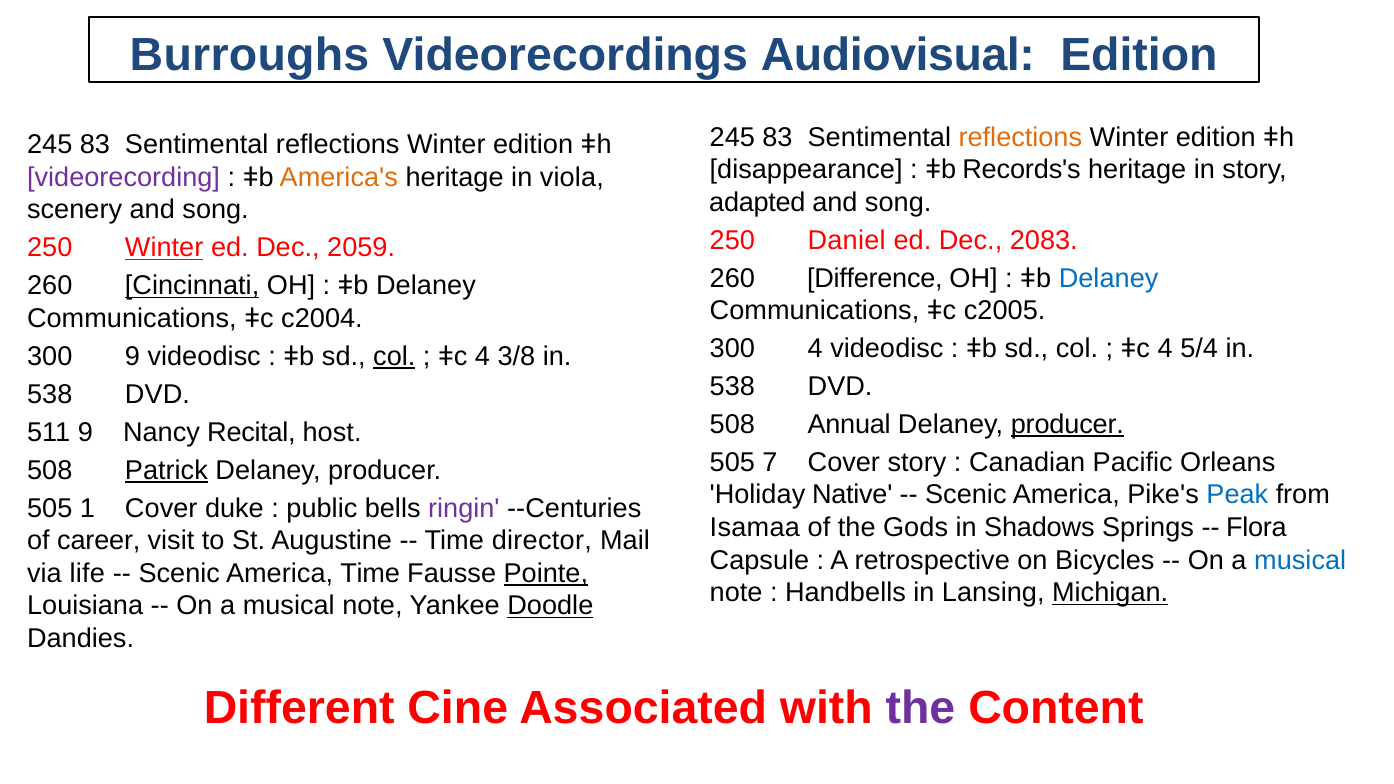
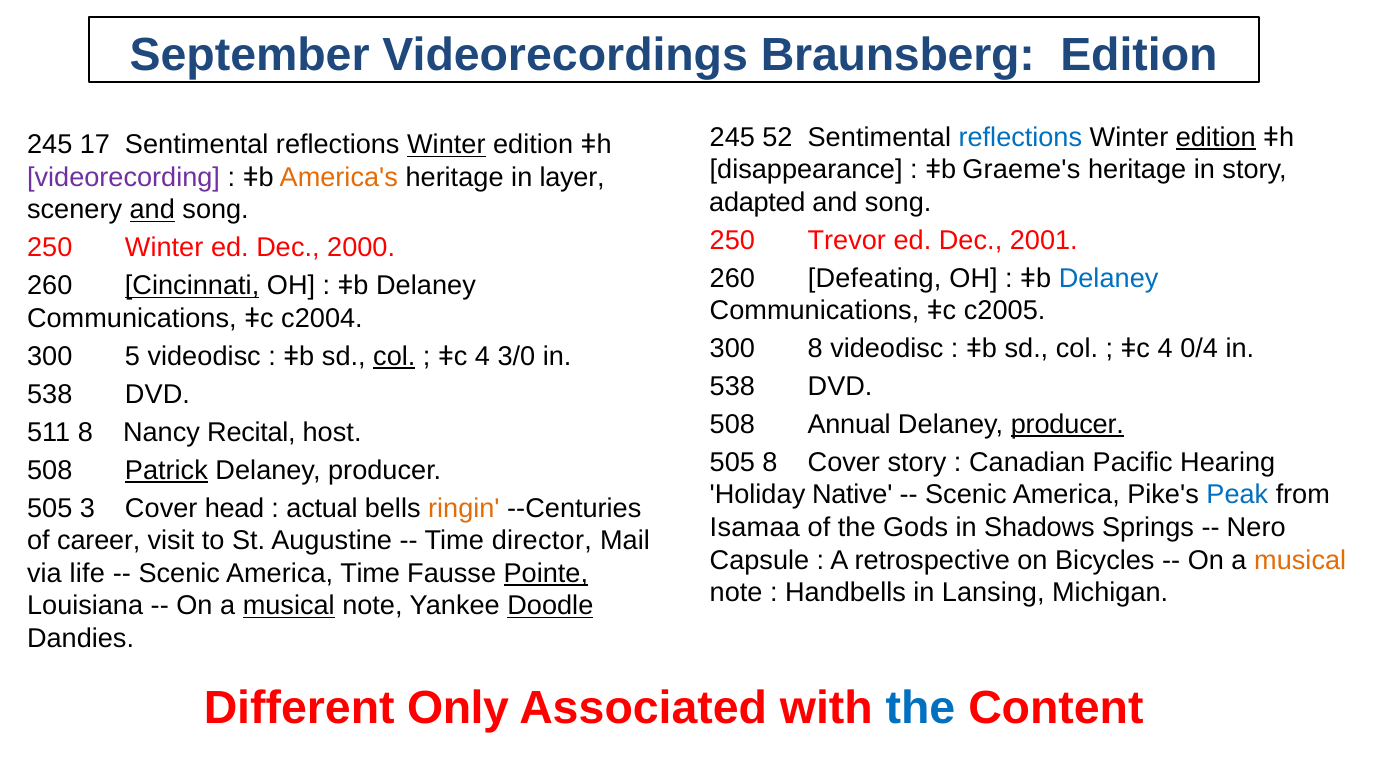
Burroughs: Burroughs -> September (250, 55)
Audiovisual: Audiovisual -> Braunsberg (898, 55)
83: 83 -> 52 (777, 137)
reflections colour: orange -> blue (1020, 137)
edition underline: none -> present (1216, 137)
83: 83 -> 17 (95, 145)
Winter underline: none -> present (446, 145)
Records's: Records's -> Graeme's (1021, 170)
viola: viola -> layer (572, 177)
and underline: none -> present (152, 210)
Daniel: Daniel -> Trevor (847, 240)
2083: 2083 -> 2001 (1044, 240)
Winter underline: present -> none (164, 248)
2059: 2059 -> 2000 (361, 248)
Difference: Difference -> Defeating (875, 278)
300 4: 4 -> 8 (815, 349)
5/4: 5/4 -> 0/4 (1199, 349)
300 9: 9 -> 5 (132, 357)
3/8: 3/8 -> 3/0 (516, 357)
511 9: 9 -> 8 (85, 432)
505 7: 7 -> 8 (770, 463)
Orleans: Orleans -> Hearing (1228, 463)
1: 1 -> 3 (87, 508)
duke: duke -> head (235, 508)
public: public -> actual (322, 508)
ringin colour: purple -> orange (464, 508)
Flora: Flora -> Nero (1256, 528)
musical colour: blue -> orange (1300, 560)
Michigan underline: present -> none (1110, 593)
musical underline: none -> present (289, 606)
Cine: Cine -> Only (458, 708)
the colour: purple -> blue (920, 708)
